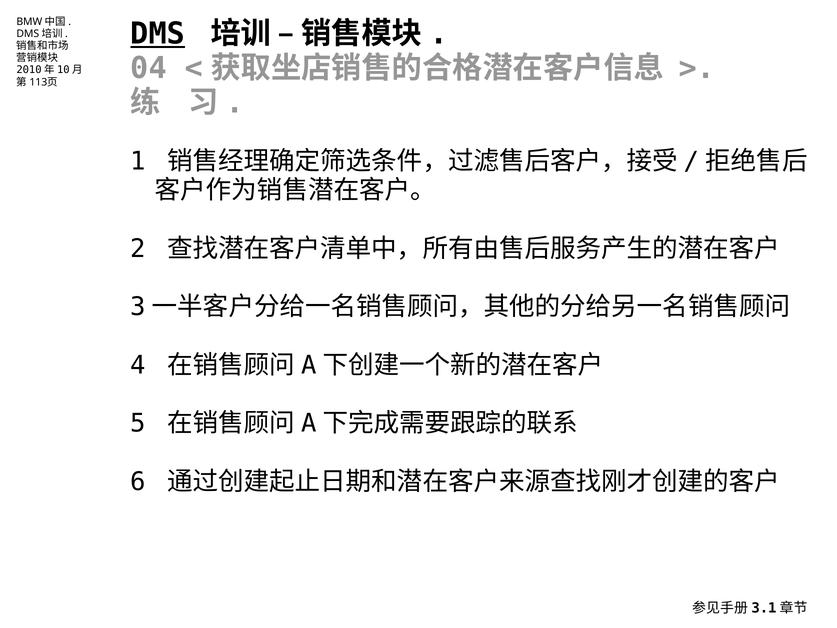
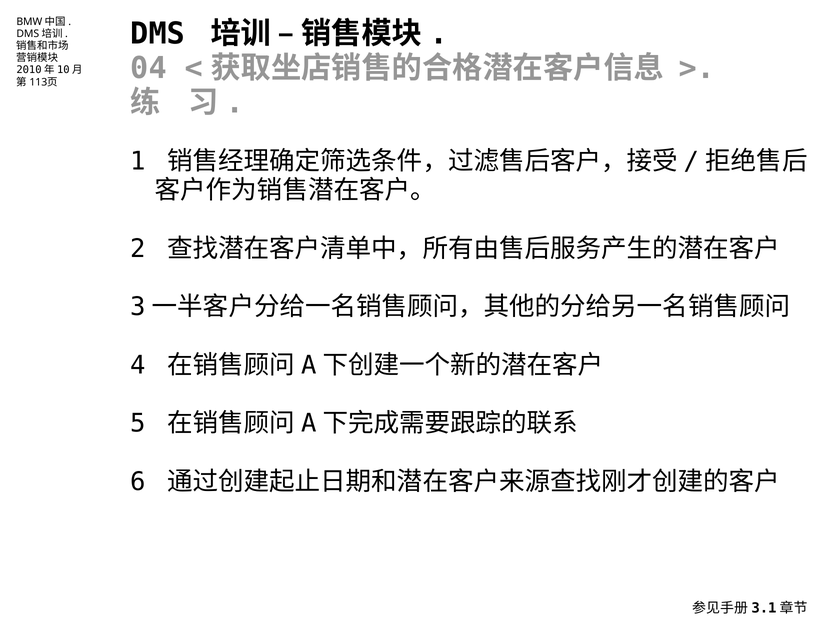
DMS underline: present -> none (158, 34)
